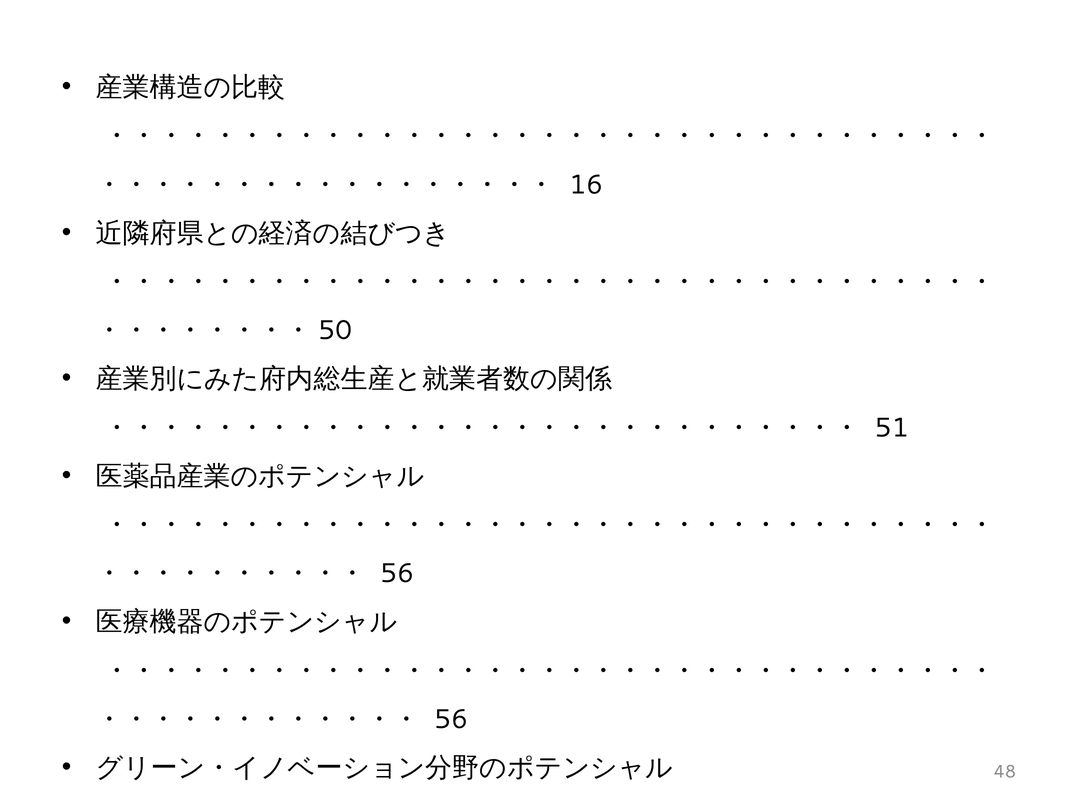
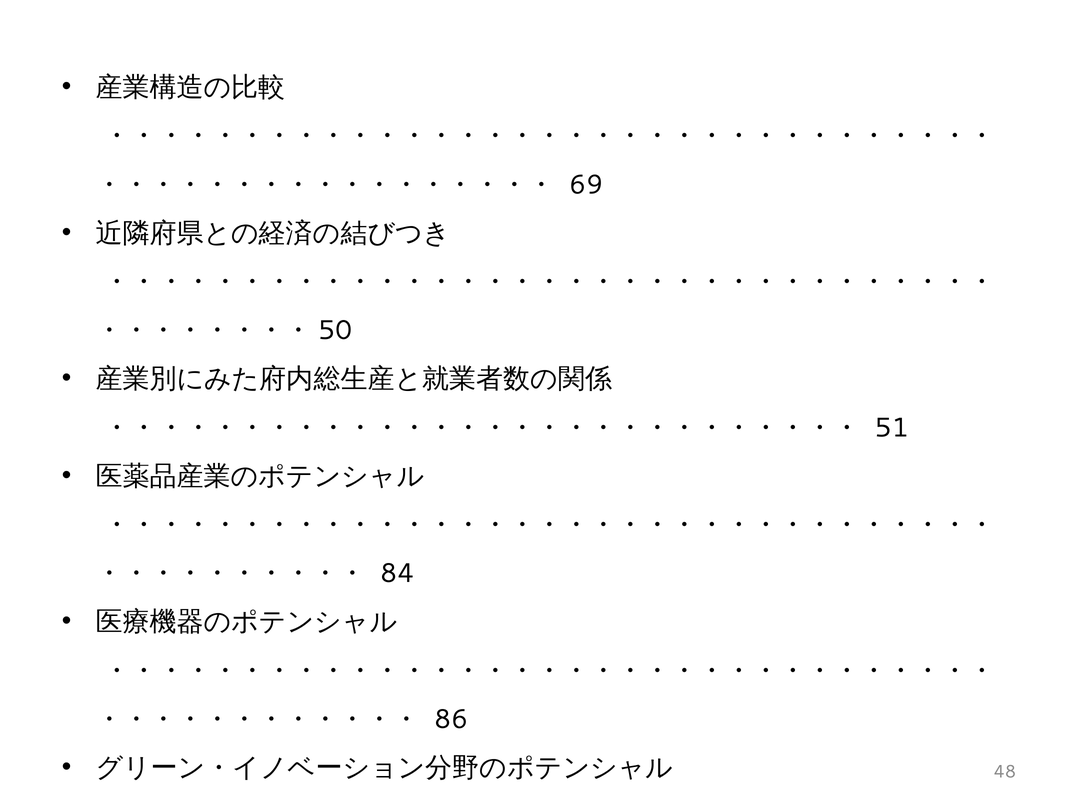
16: 16 -> 69 (586, 185)
56: 56 -> 84 (397, 574)
56: 56 -> 86 (451, 720)
